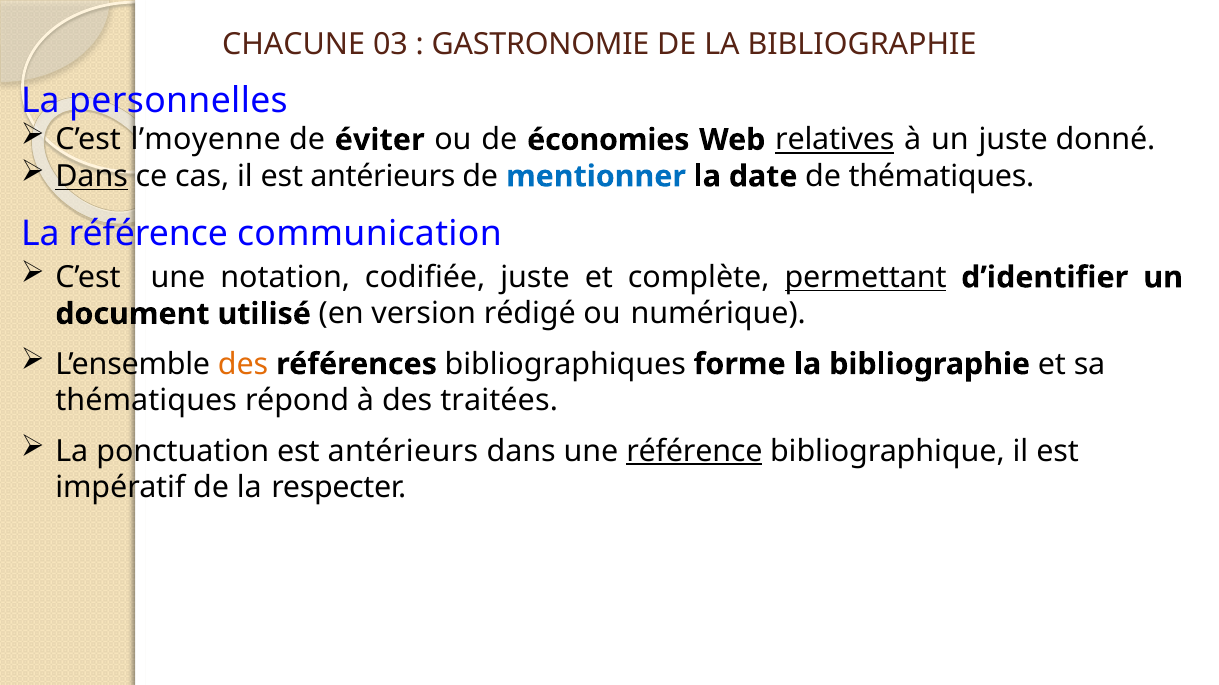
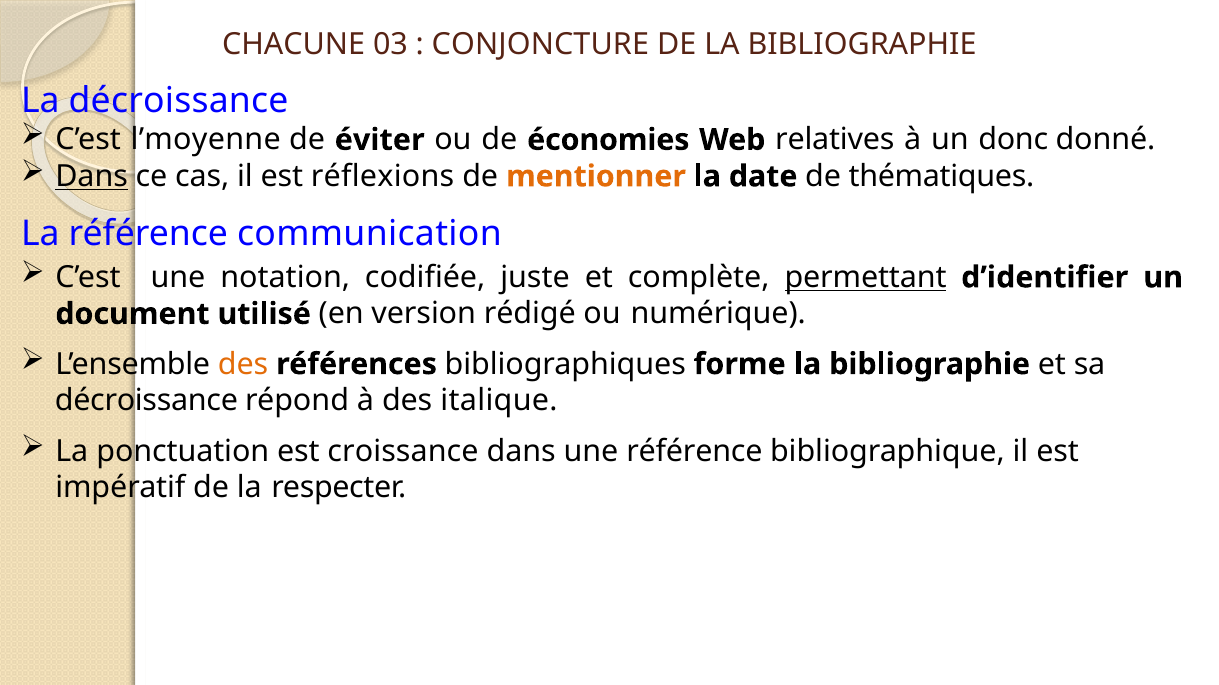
GASTRONOMIE: GASTRONOMIE -> CONJONCTURE (540, 45)
La personnelles: personnelles -> décroissance (179, 101)
relatives underline: present -> none (835, 140)
un juste: juste -> donc (1013, 140)
il est antérieurs: antérieurs -> réflexions (383, 177)
mentionner colour: blue -> orange (596, 177)
thématiques: thématiques -> décroissance (146, 401)
traitées: traitées -> italique (499, 401)
ponctuation est antérieurs: antérieurs -> croissance (403, 451)
référence underline: present -> none (694, 451)
